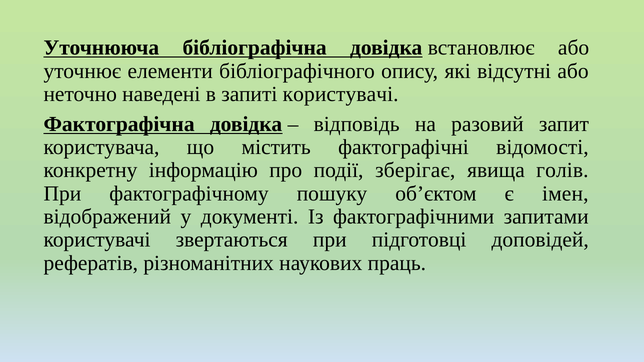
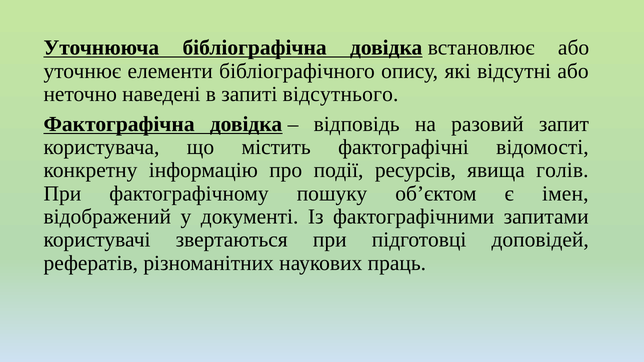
запиті користувачі: користувачі -> відсутнього (341, 94)
зберігає: зберігає -> ресурсів (415, 170)
